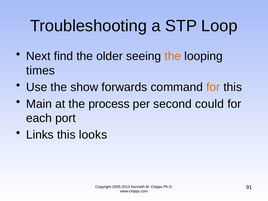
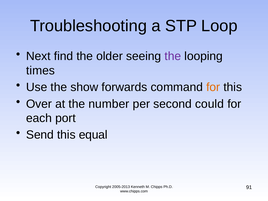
the colour: orange -> purple (173, 56)
Main: Main -> Over (39, 104)
process: process -> number (109, 104)
Links: Links -> Send (40, 135)
looks: looks -> equal (93, 135)
